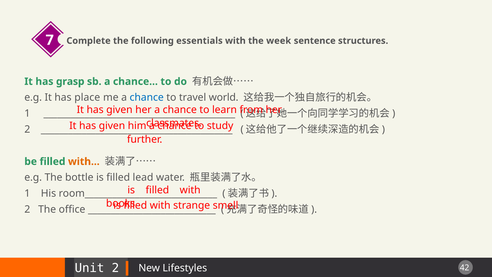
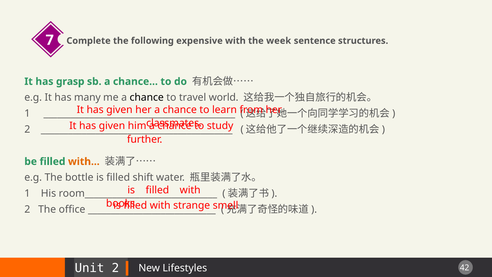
essentials: essentials -> expensive (199, 41)
place: place -> many (87, 97)
chance colour: blue -> black (147, 97)
lead: lead -> shift (143, 177)
